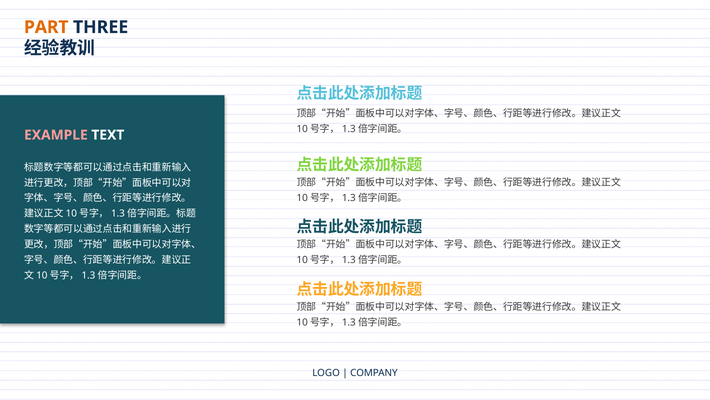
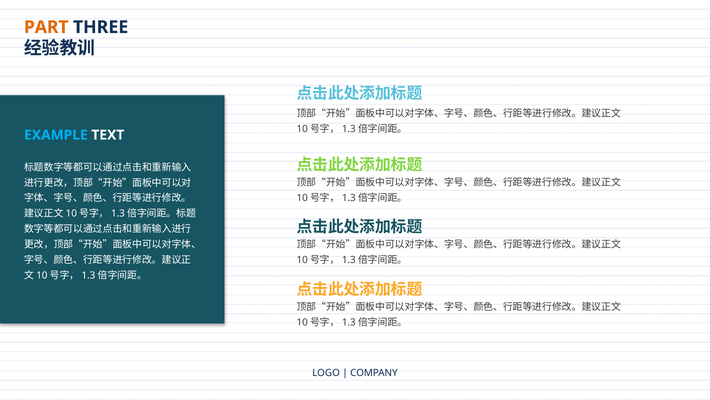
EXAMPLE colour: pink -> light blue (56, 135)
